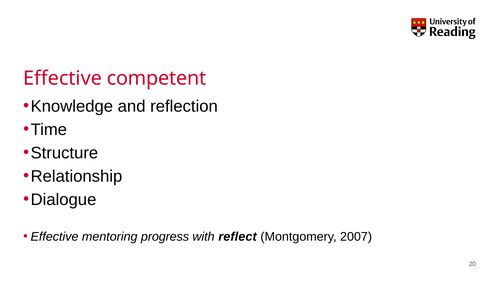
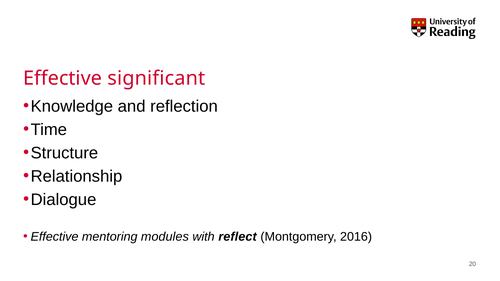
competent: competent -> significant (156, 79)
progress: progress -> modules (165, 237)
2007: 2007 -> 2016 (356, 237)
